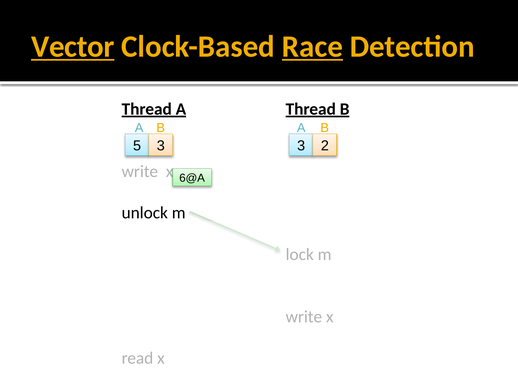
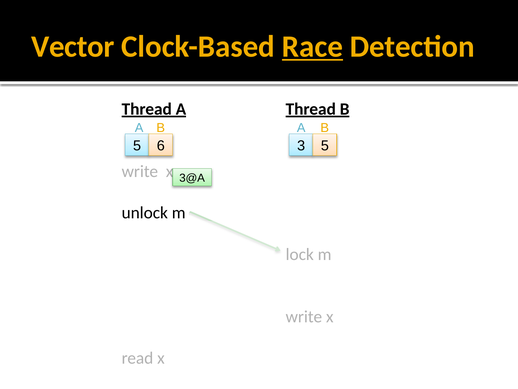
Vector underline: present -> none (73, 46)
5 3: 3 -> 6 (161, 146)
3 2: 2 -> 5 (325, 146)
6@A: 6@A -> 3@A (192, 178)
